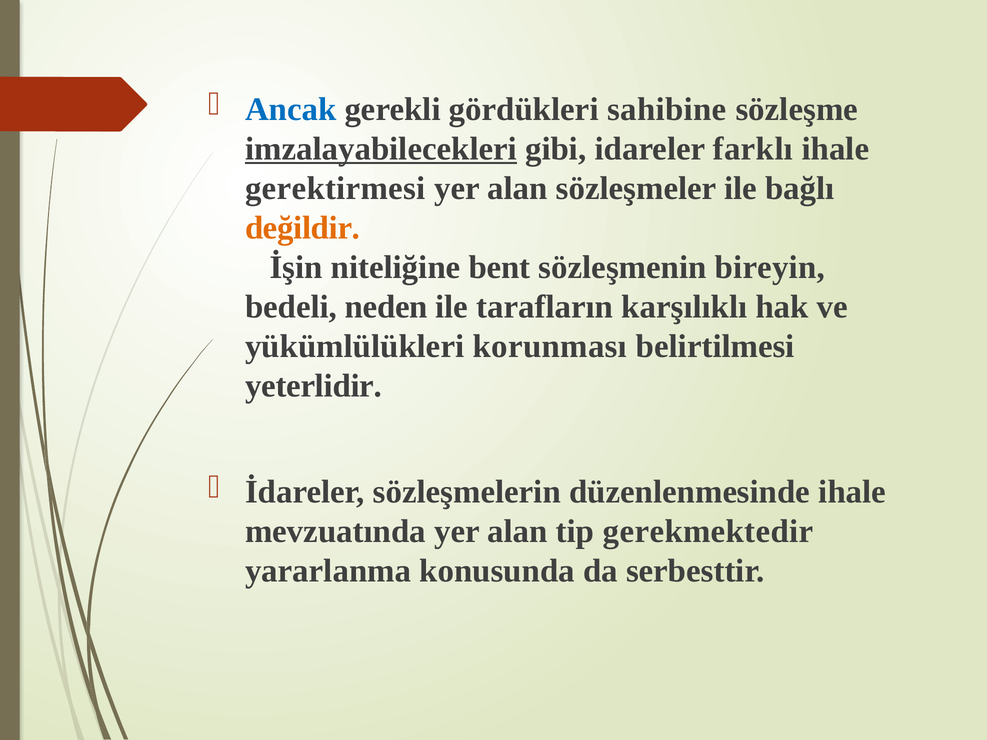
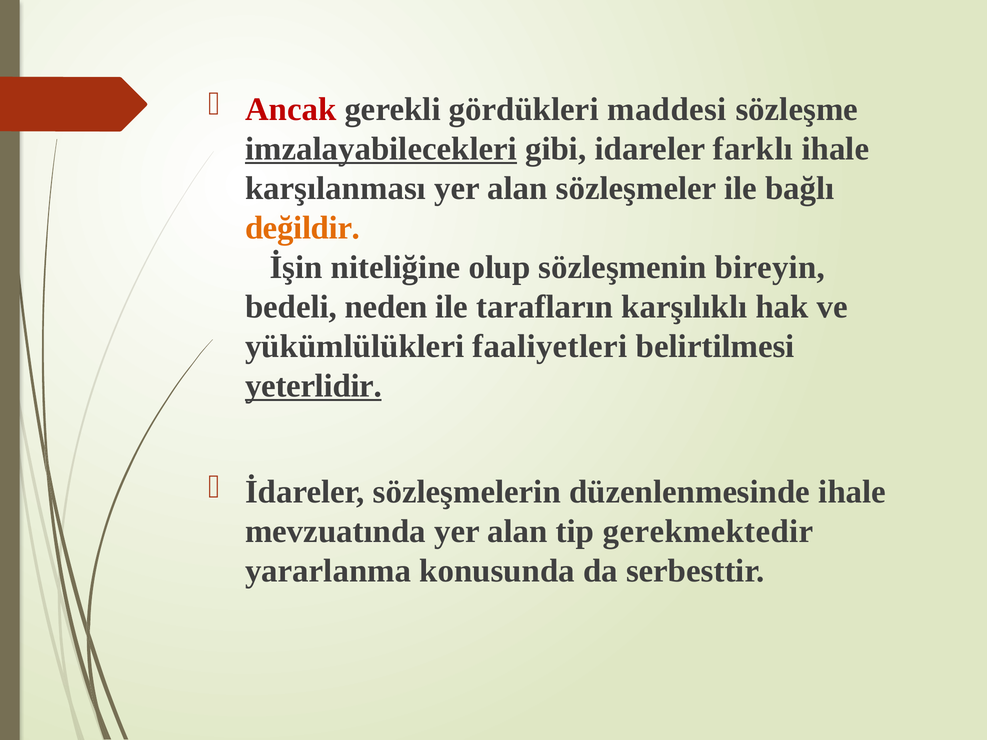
Ancak colour: blue -> red (291, 110)
sahibine: sahibine -> maddesi (667, 110)
gerektirmesi: gerektirmesi -> karşılanması (335, 188)
bent: bent -> olup (500, 267)
korunması: korunması -> faaliyetleri (550, 346)
yeterlidir underline: none -> present (313, 386)
